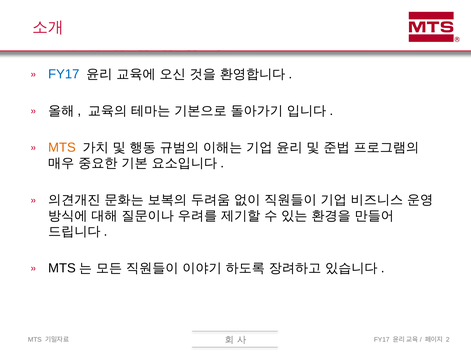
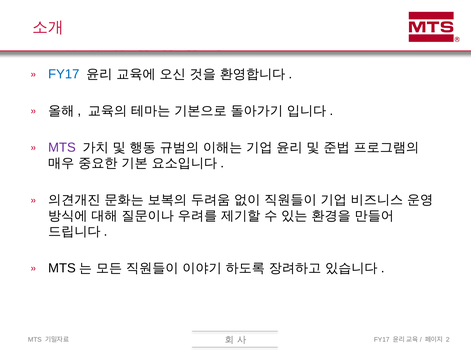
MTS colour: orange -> purple (62, 147)
